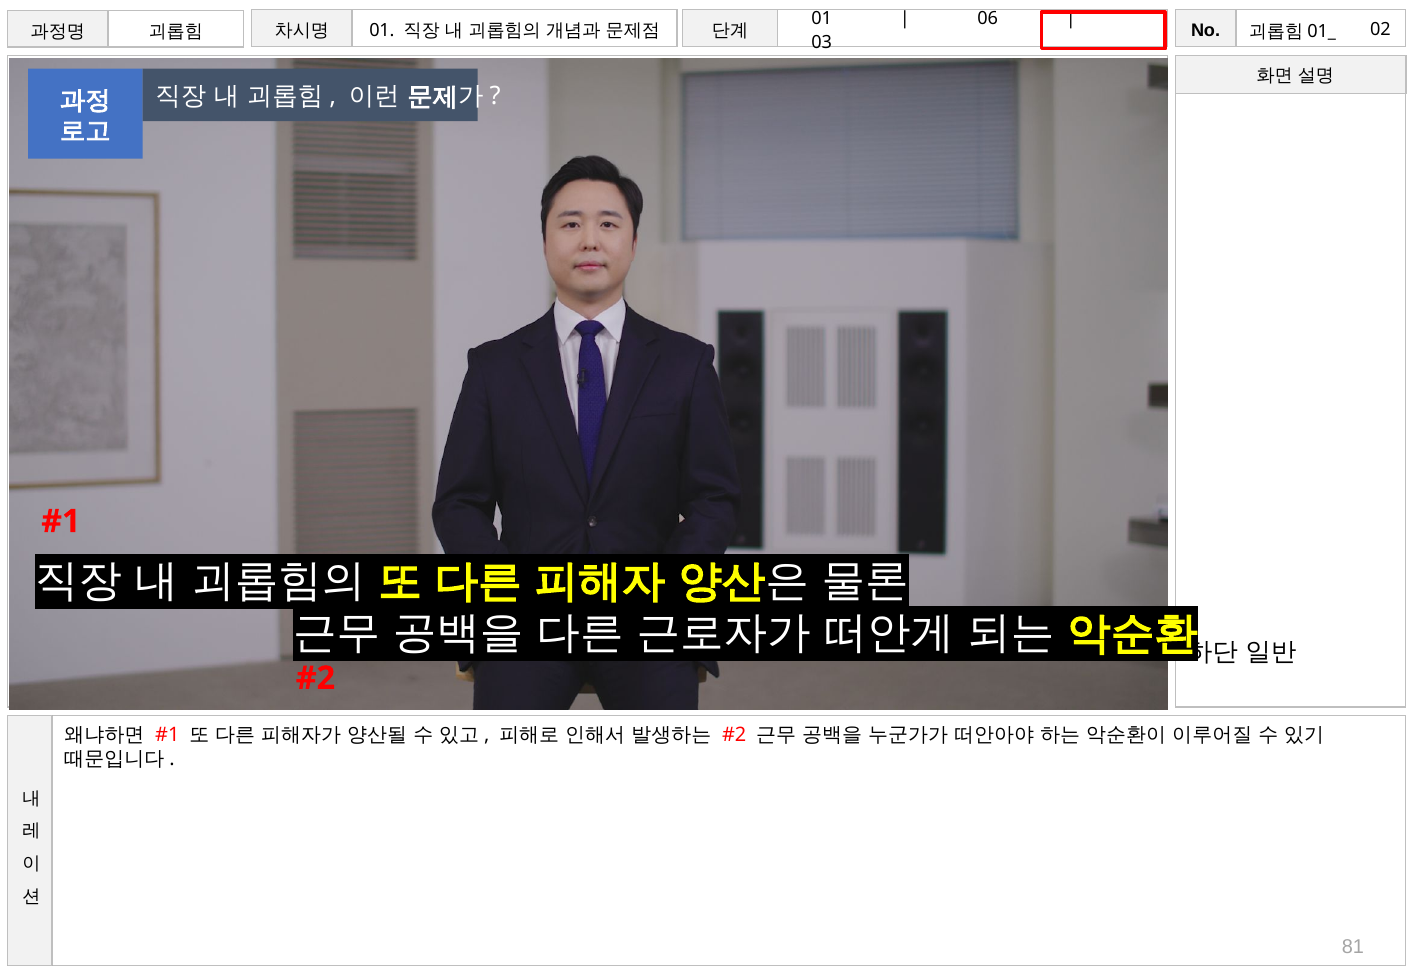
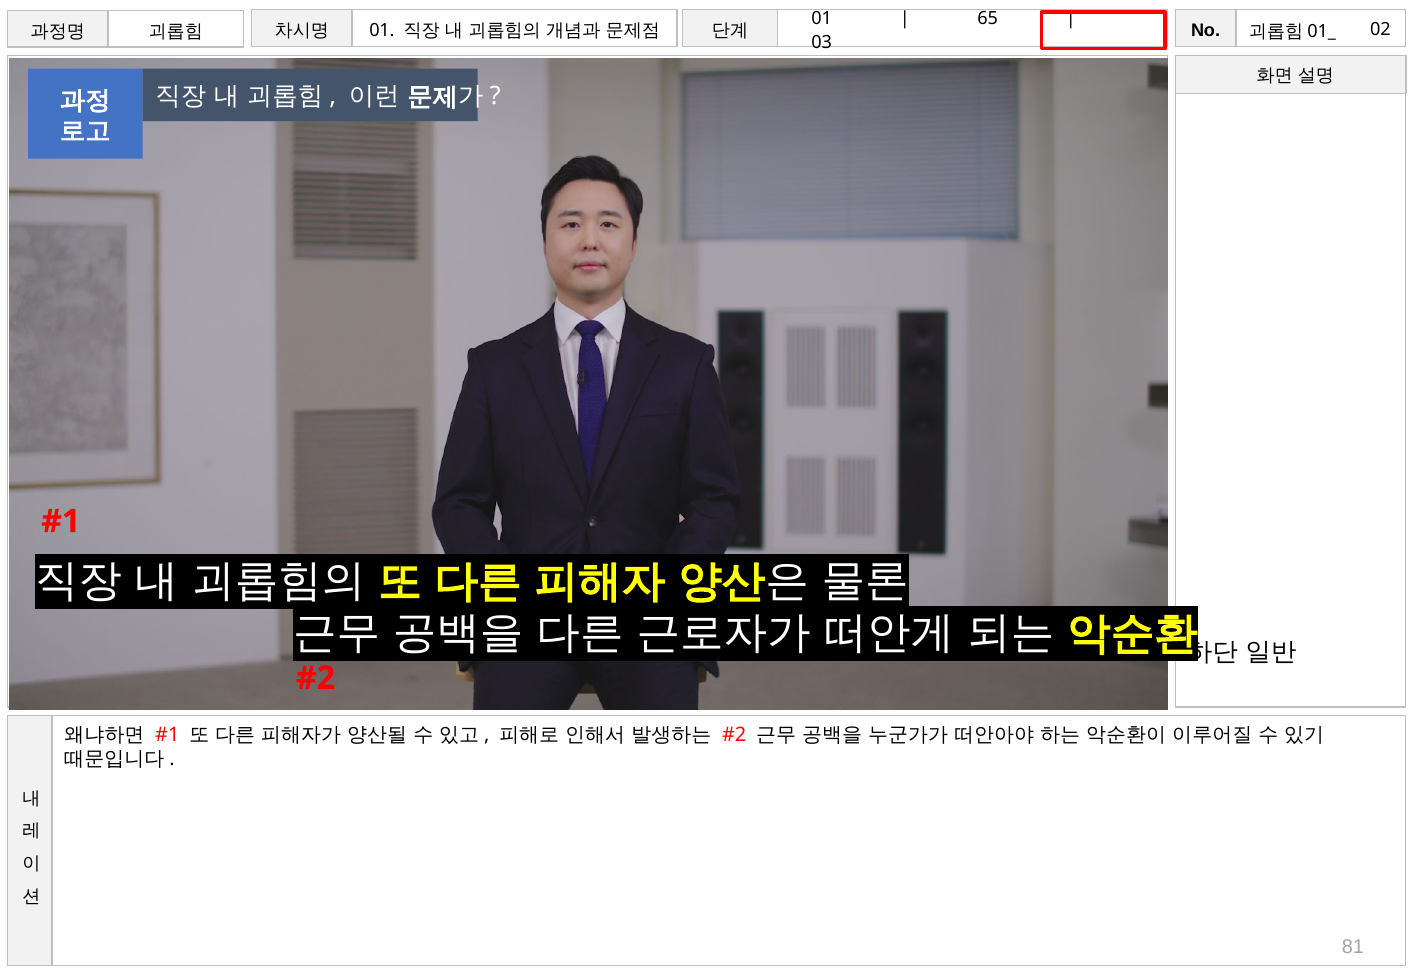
06: 06 -> 65 (988, 18)
